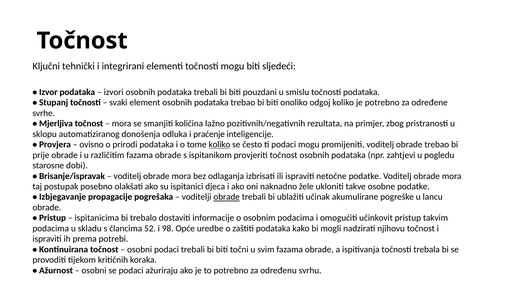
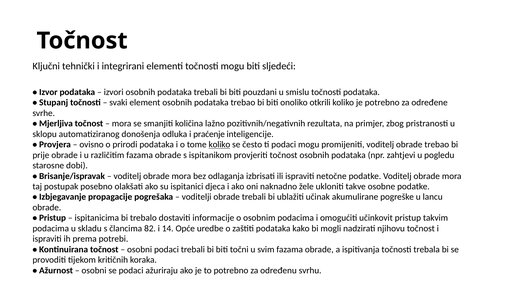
odgoj: odgoj -> otkrili (320, 103)
obrade underline: present -> none (227, 197)
52: 52 -> 82 (150, 229)
98: 98 -> 14 (168, 229)
